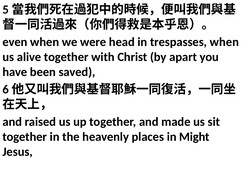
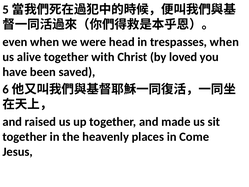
apart: apart -> loved (183, 57)
Might: Might -> Come (194, 137)
